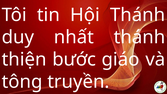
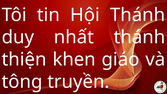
bước: bước -> khen (74, 59)
